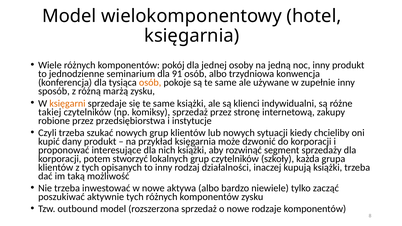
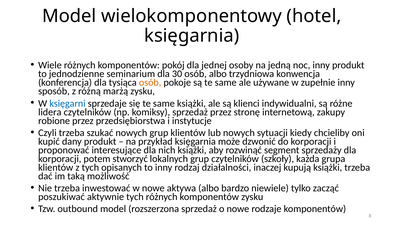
91: 91 -> 30 (177, 74)
księgarni colour: orange -> blue (67, 103)
takiej: takiej -> lidera (50, 112)
